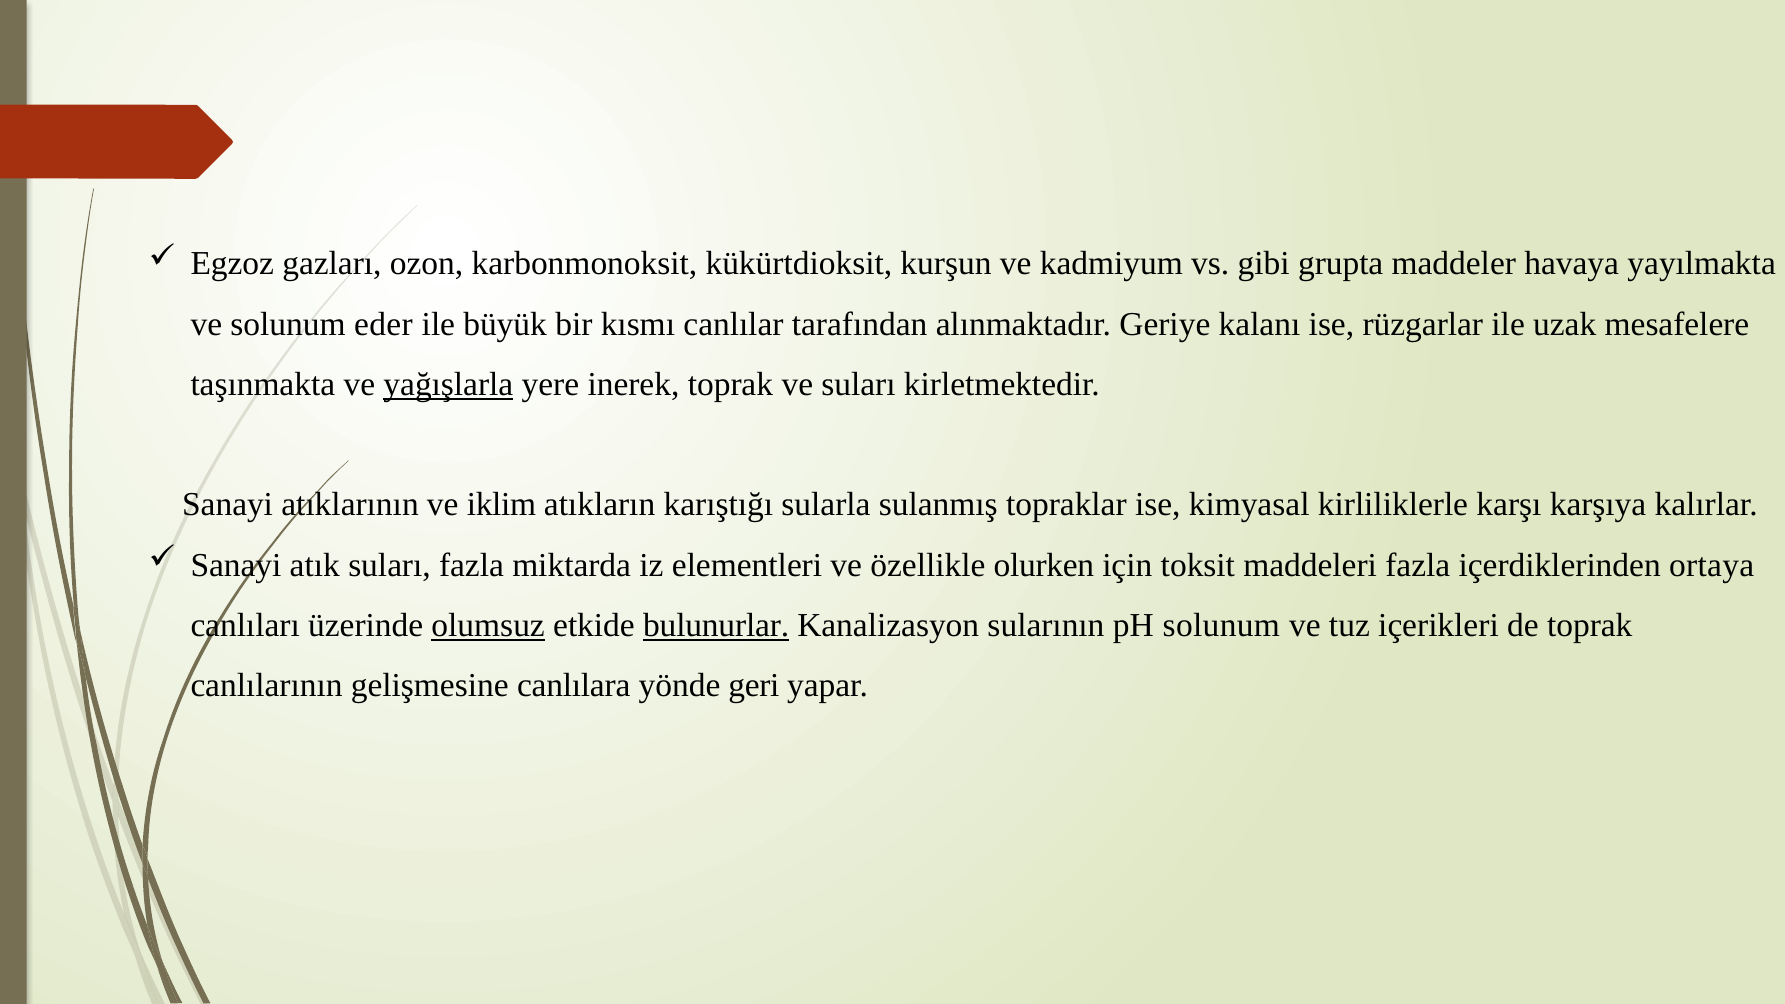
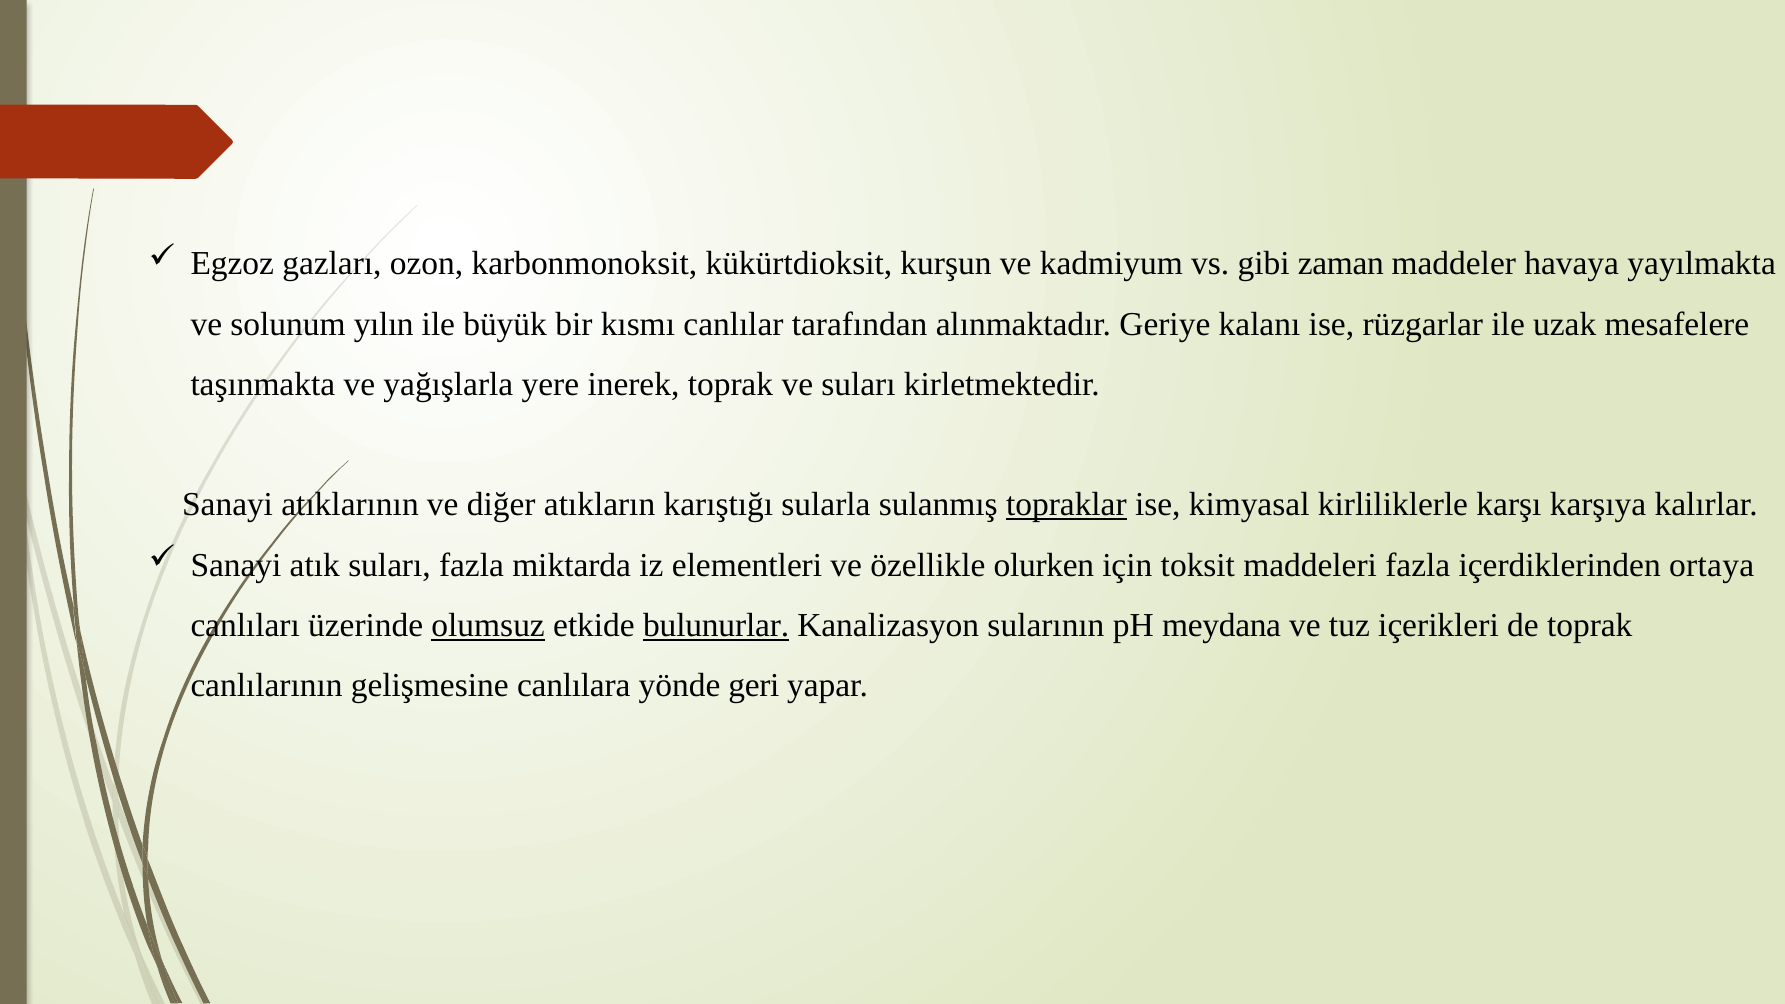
grupta: grupta -> zaman (1341, 264)
eder: eder -> yılın (384, 324)
yağışlarla underline: present -> none (448, 384)
iklim: iklim -> diğer (501, 505)
topraklar underline: none -> present (1066, 505)
pH solunum: solunum -> meydana (1222, 625)
